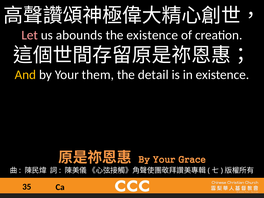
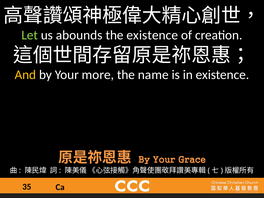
Let colour: pink -> light green (30, 35)
them: them -> more (98, 75)
detail: detail -> name (153, 75)
